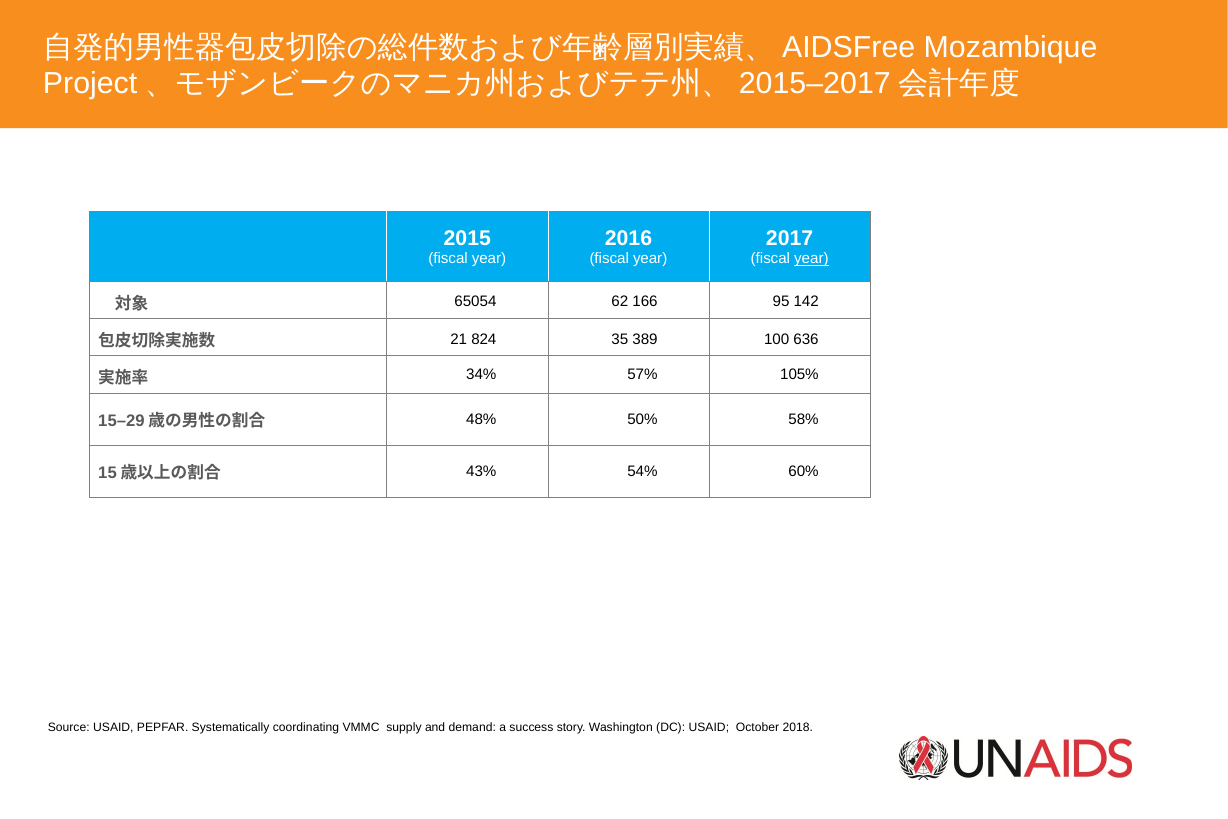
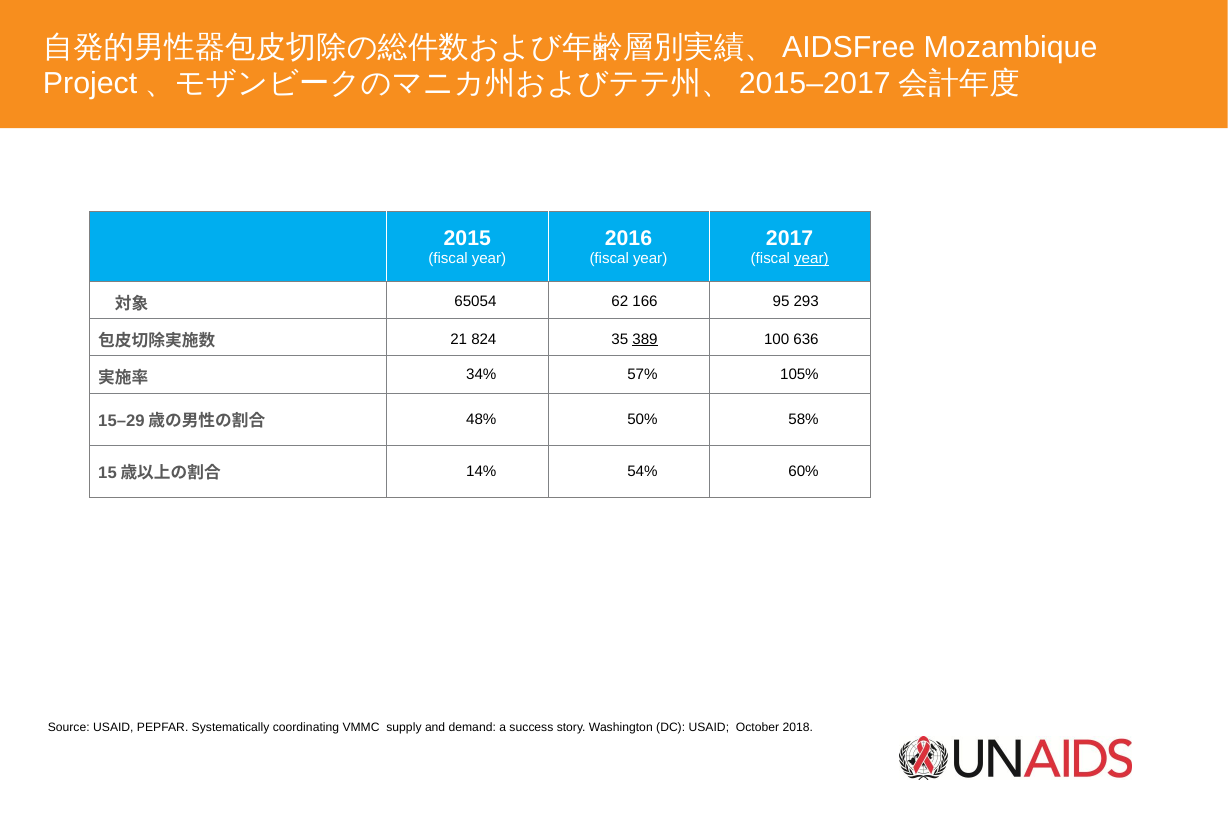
142: 142 -> 293 (806, 302)
389 underline: none -> present (645, 339)
43%: 43% -> 14% (481, 472)
